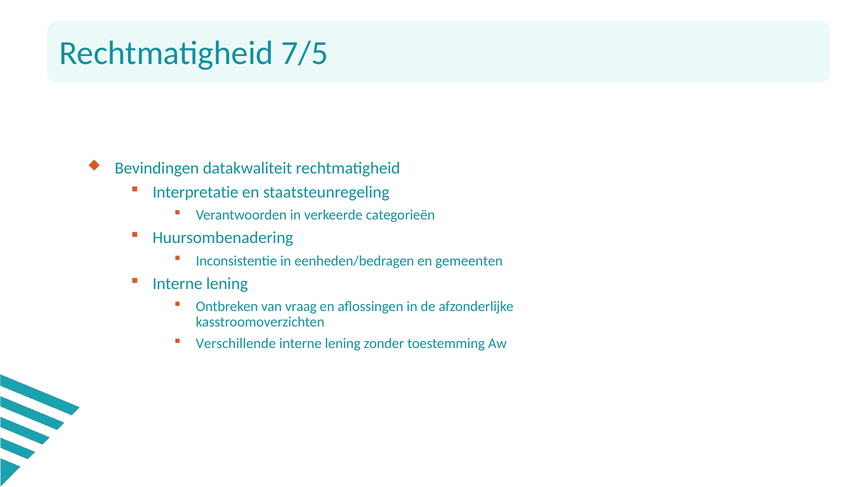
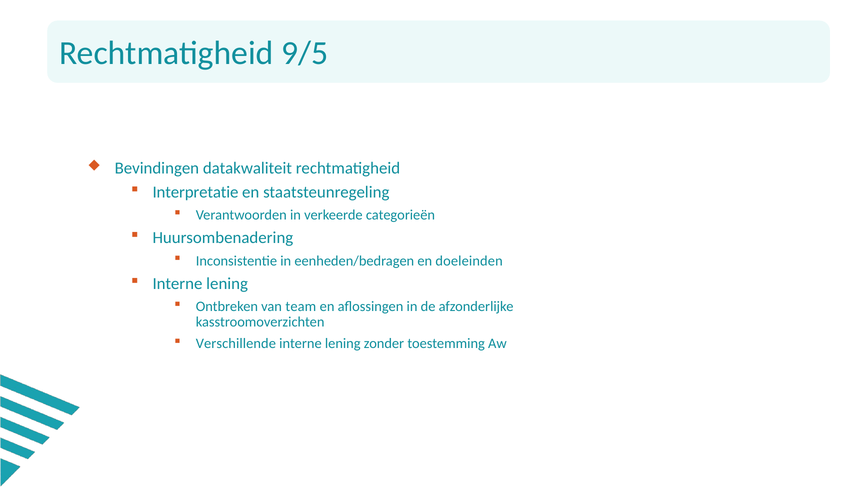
7/5: 7/5 -> 9/5 (305, 53)
gemeenten: gemeenten -> doeleinden (469, 261)
vraag: vraag -> team (301, 307)
